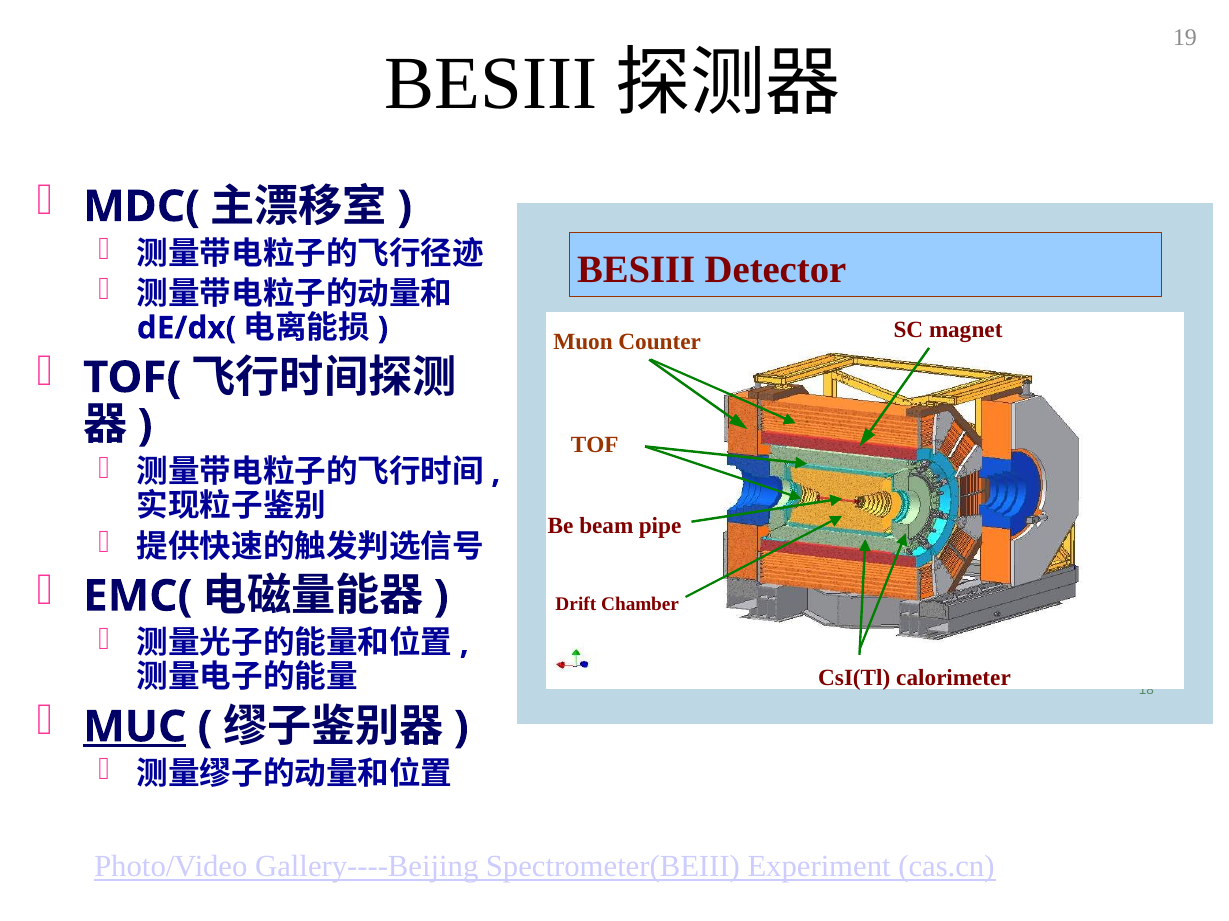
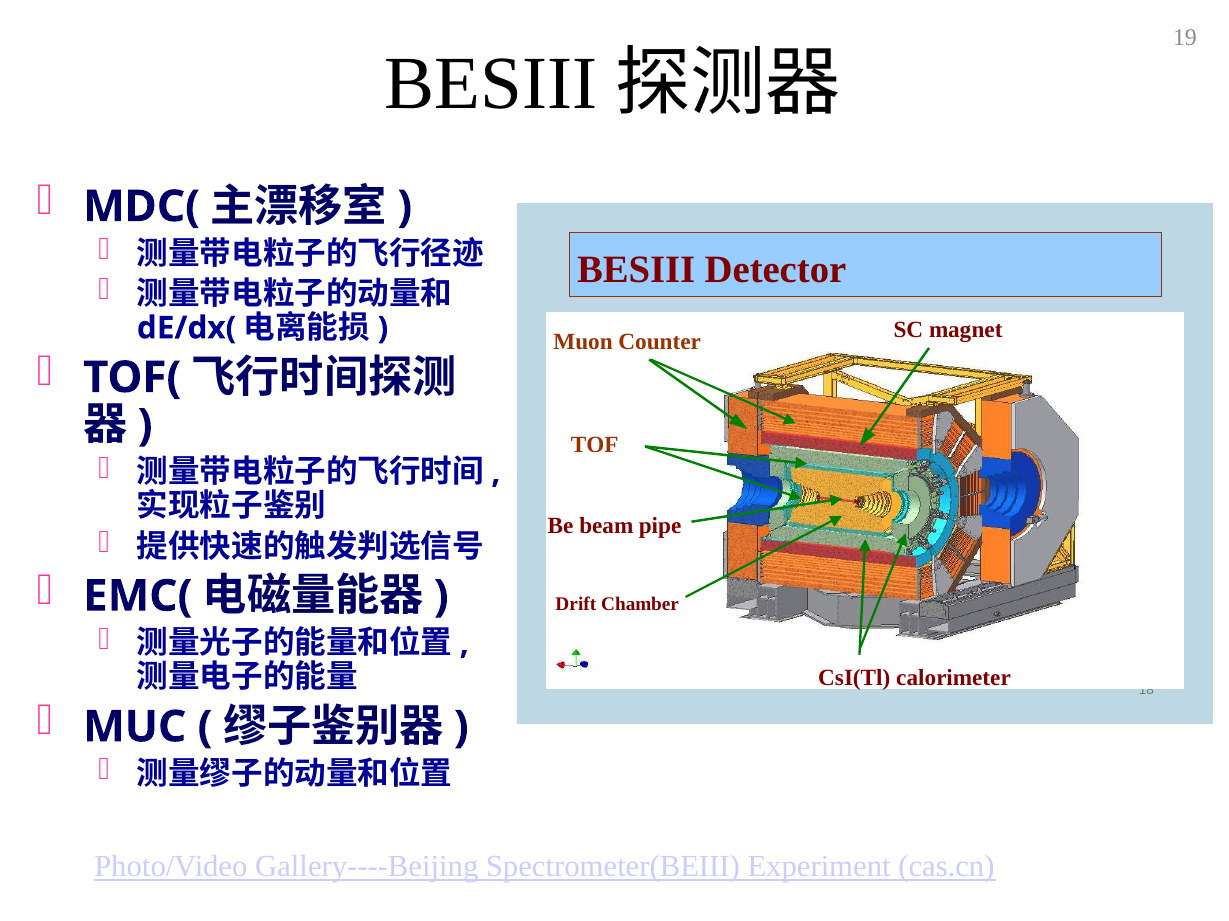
MUC underline: present -> none (135, 727)
